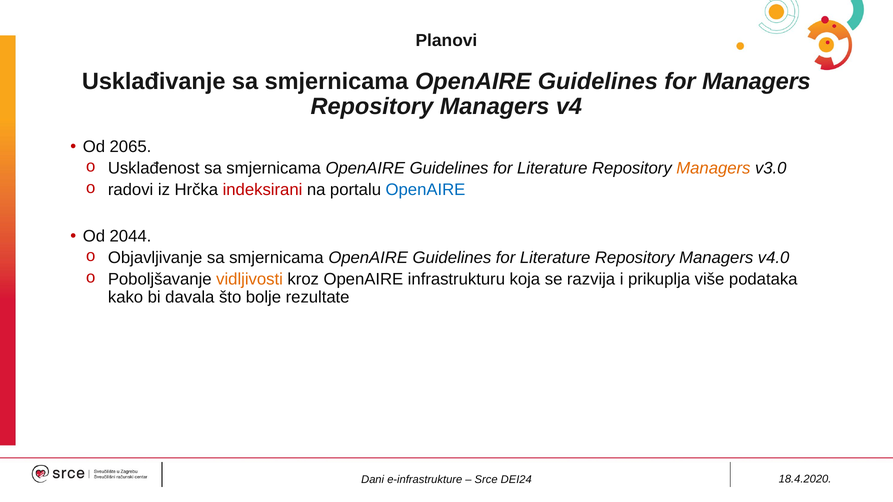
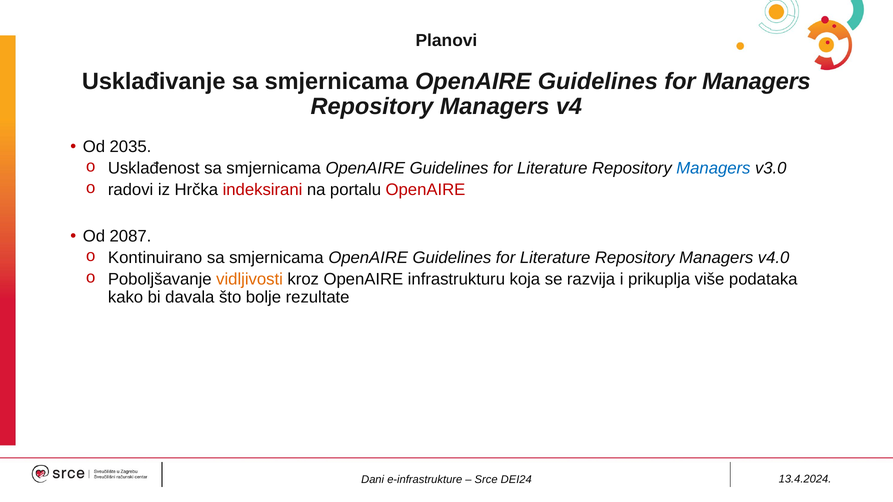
2065: 2065 -> 2035 (130, 147)
Managers colour: orange -> blue (713, 169)
OpenAIRE colour: blue -> red (425, 190)
2044: 2044 -> 2087 (130, 237)
Objavljivanje: Objavljivanje -> Kontinuirano (155, 258)
18.4.2020: 18.4.2020 -> 13.4.2024 (805, 480)
